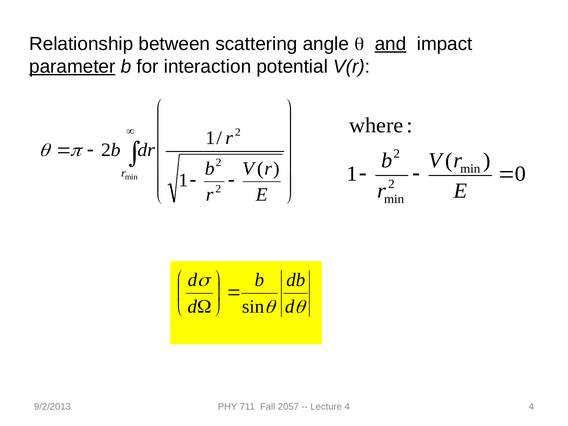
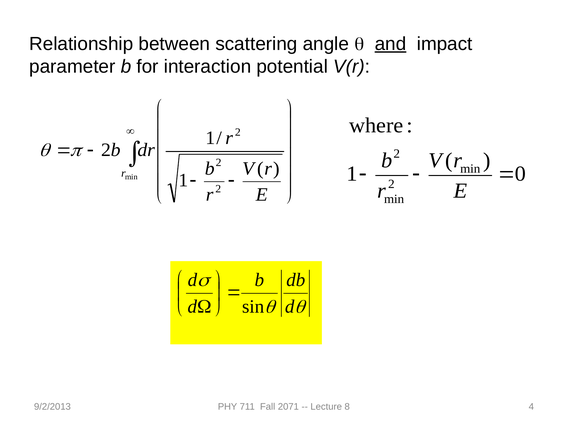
parameter underline: present -> none (72, 67)
2057: 2057 -> 2071 (288, 407)
Lecture 4: 4 -> 8 (347, 407)
